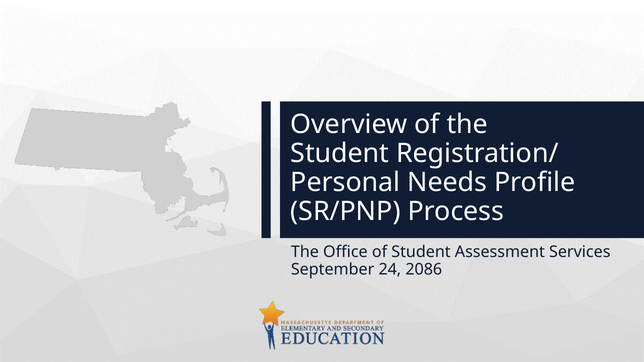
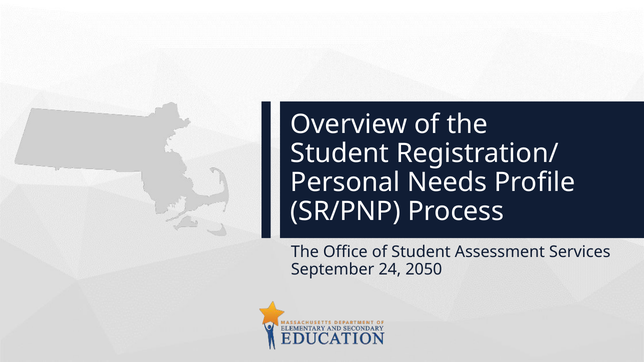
2086: 2086 -> 2050 (424, 270)
